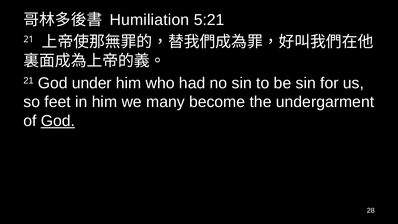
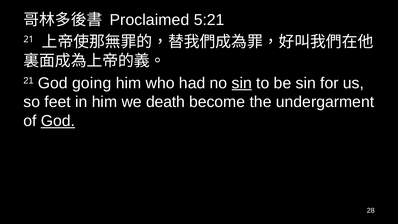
Humiliation: Humiliation -> Proclaimed (149, 20)
under: under -> going (92, 83)
sin underline: none -> present (242, 83)
many: many -> death (165, 102)
